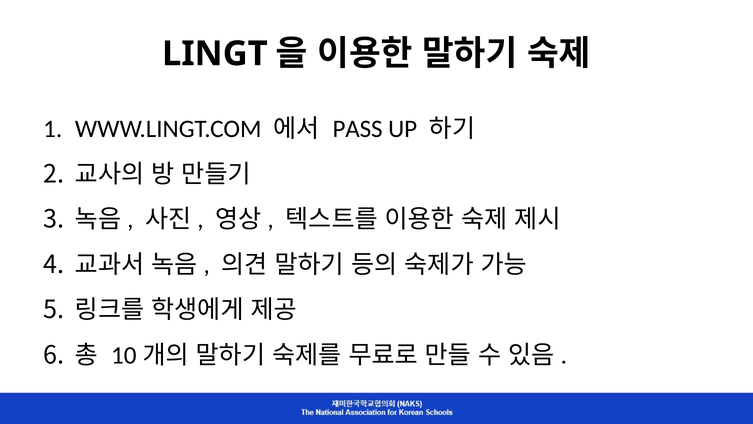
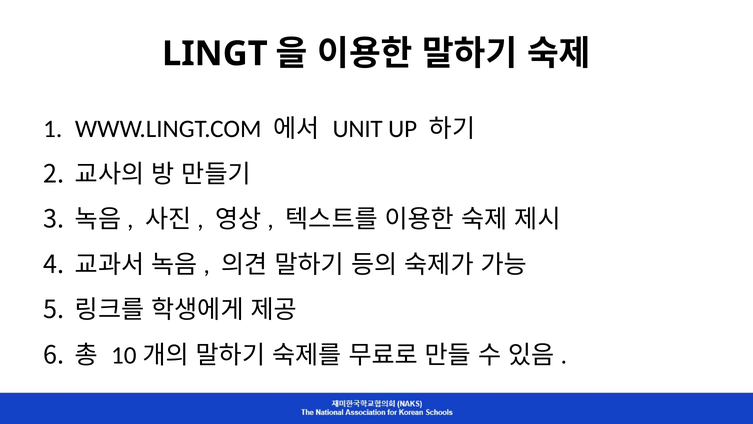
PASS: PASS -> UNIT (358, 129)
